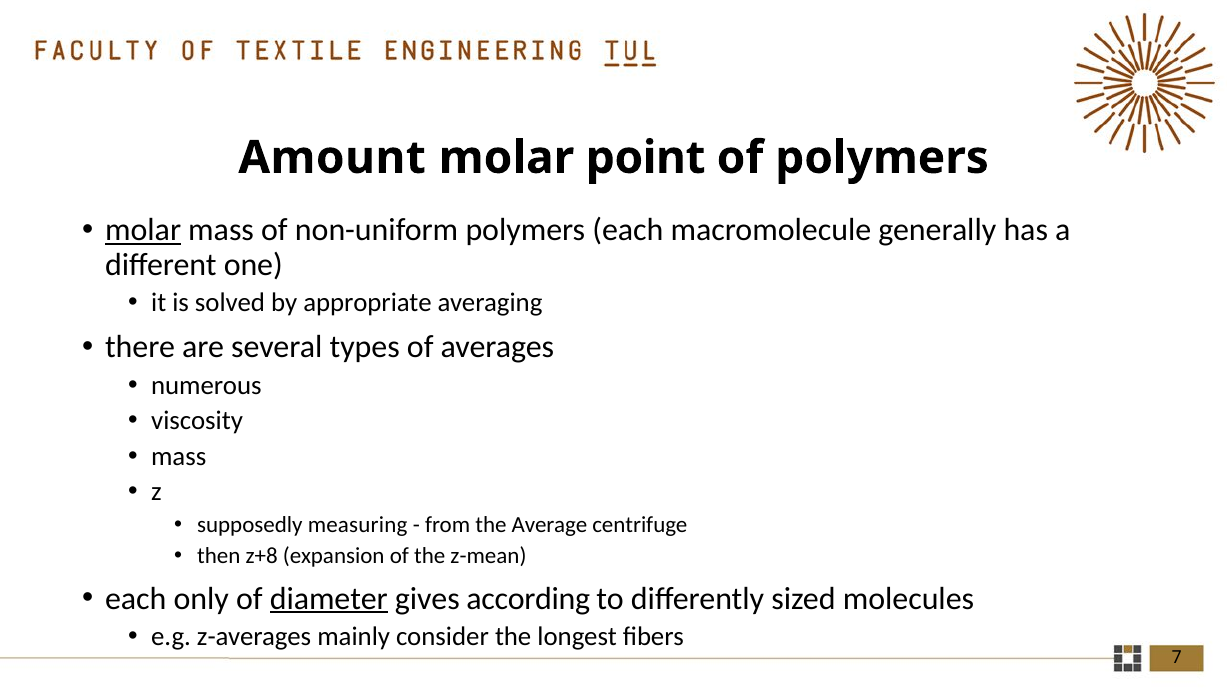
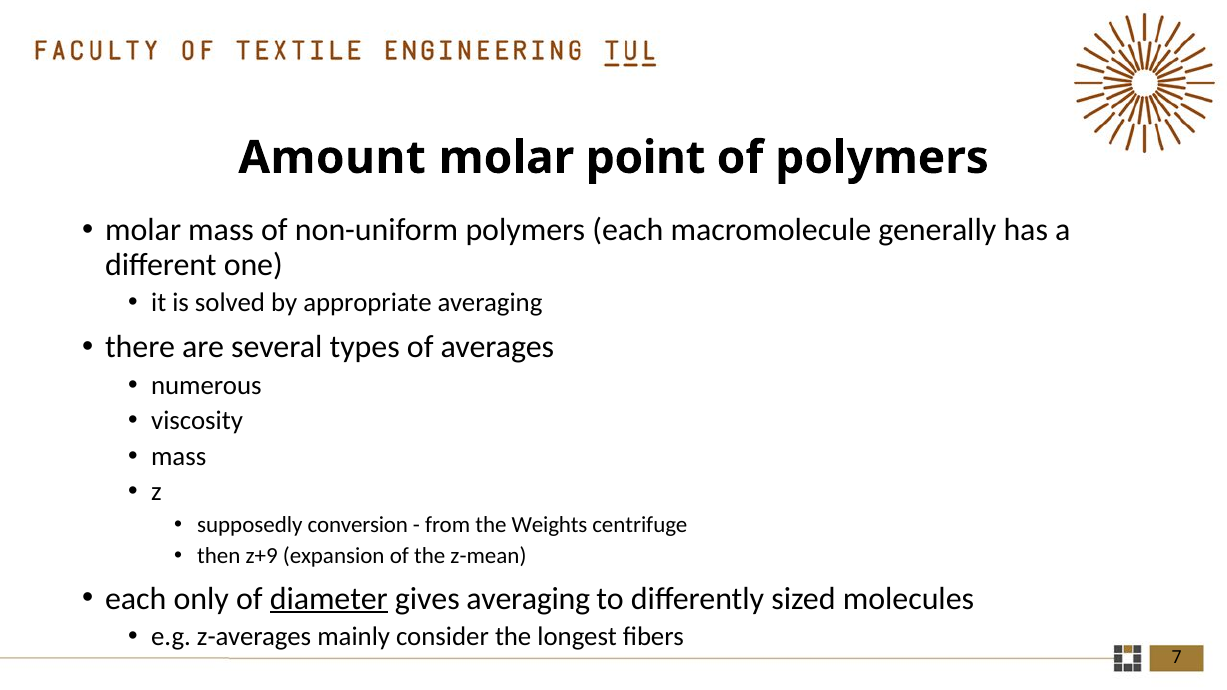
molar underline: present -> none (143, 230)
measuring: measuring -> conversion (358, 525)
Average: Average -> Weights (549, 525)
z+8: z+8 -> z+9 (262, 556)
gives according: according -> averaging (528, 599)
